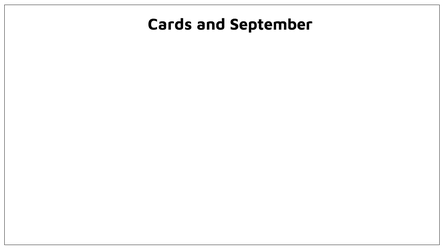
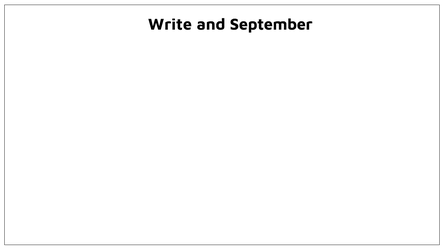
Cards: Cards -> Write (170, 24)
